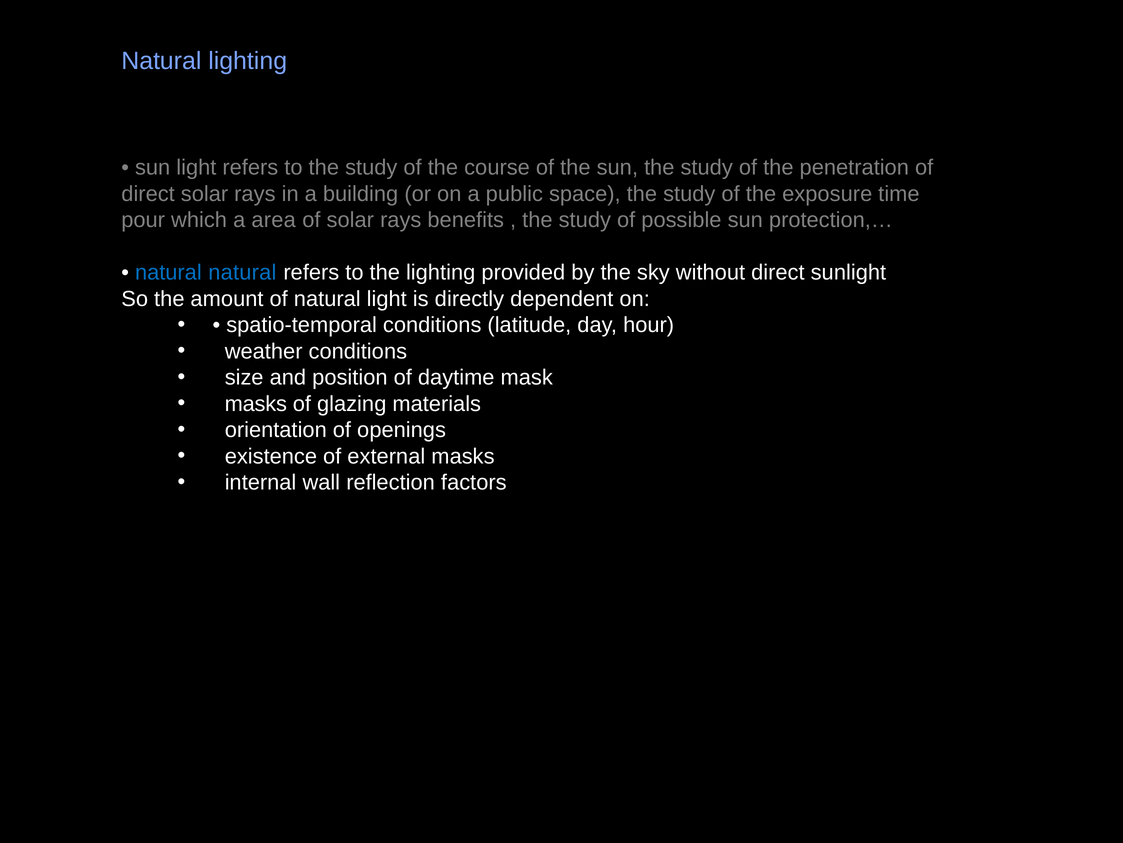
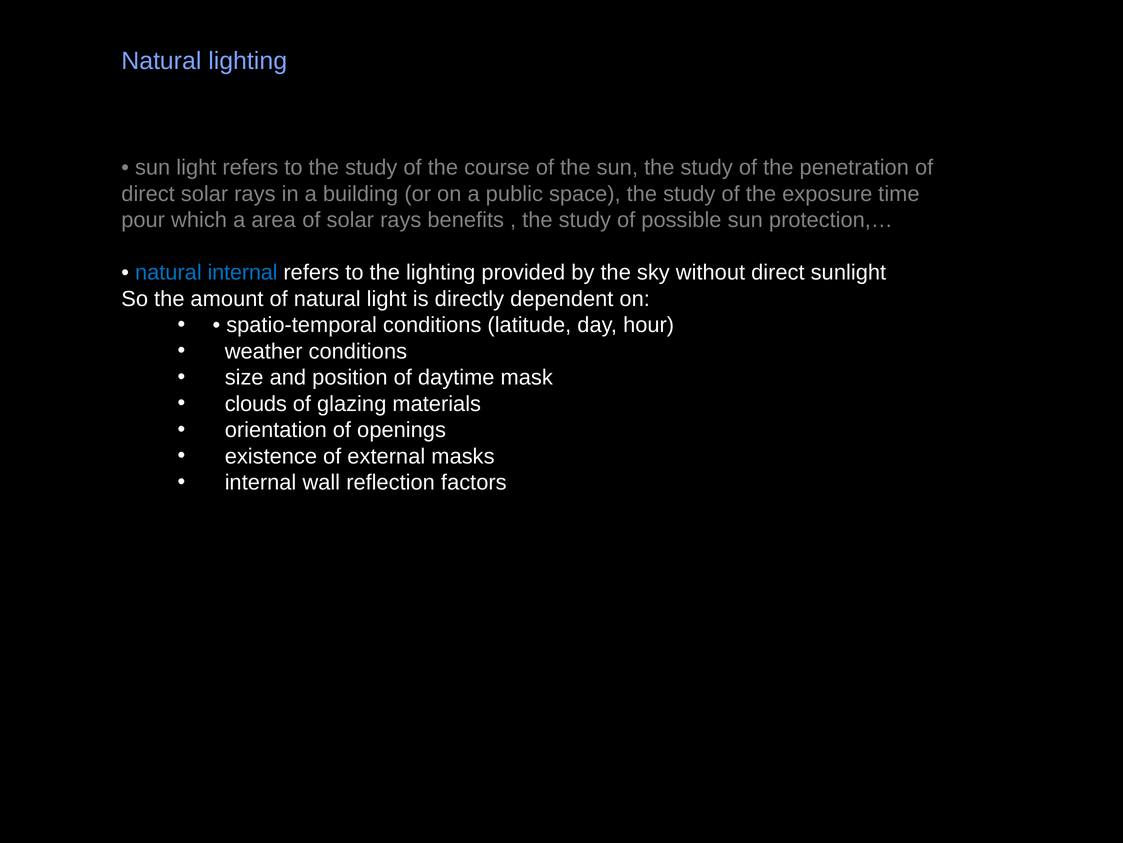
natural natural: natural -> internal (243, 272)
masks: masks -> clouds (256, 404)
